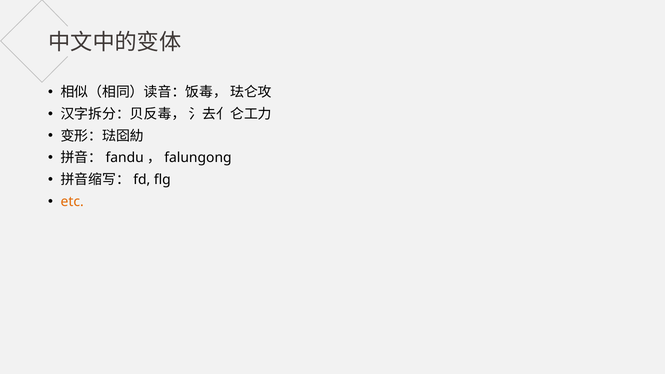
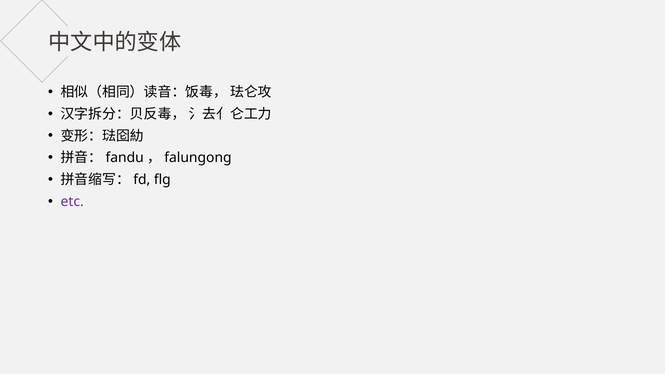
etc colour: orange -> purple (72, 202)
